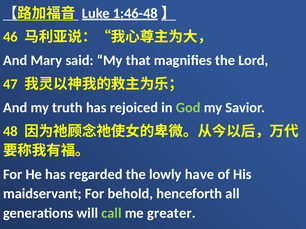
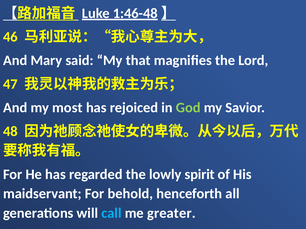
truth: truth -> most (67, 108)
have: have -> spirit (200, 175)
call colour: light green -> light blue (111, 213)
